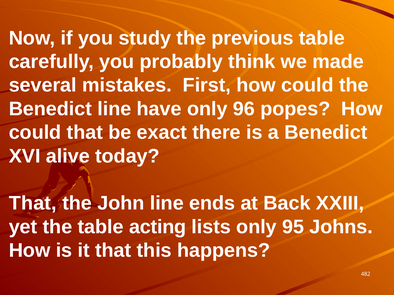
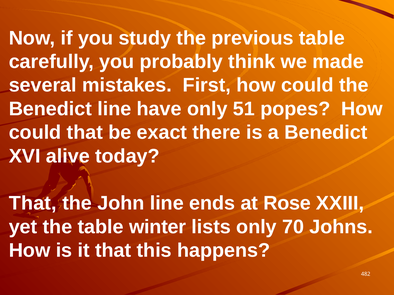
96: 96 -> 51 (244, 109)
Back: Back -> Rose (287, 204)
acting: acting -> winter (158, 227)
95: 95 -> 70 (293, 227)
